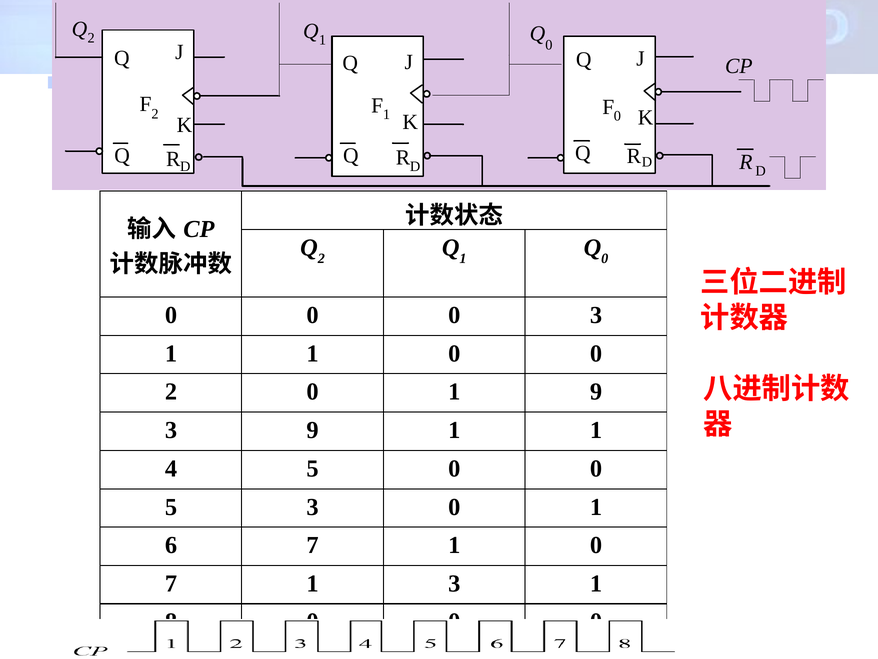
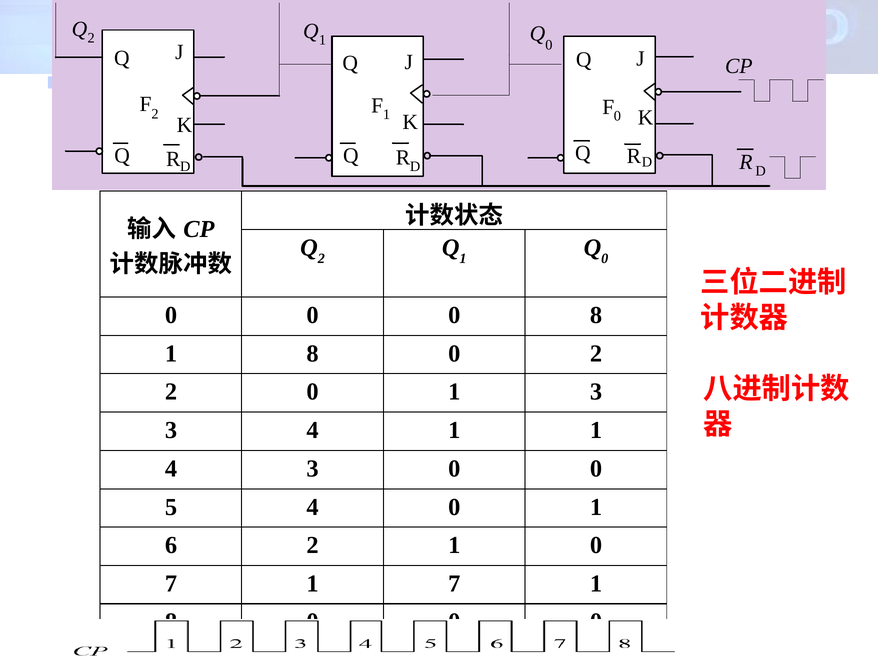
0 3: 3 -> 8 (596, 315)
1: 1 -> 8 (313, 353)
0: 0 -> 2 (596, 353)
1 9: 9 -> 3 (596, 392)
3 9: 9 -> 4 (313, 430)
4 5: 5 -> 3 (313, 468)
5 3: 3 -> 4 (313, 507)
6 7: 7 -> 2 (313, 545)
1 3: 3 -> 7 (454, 583)
